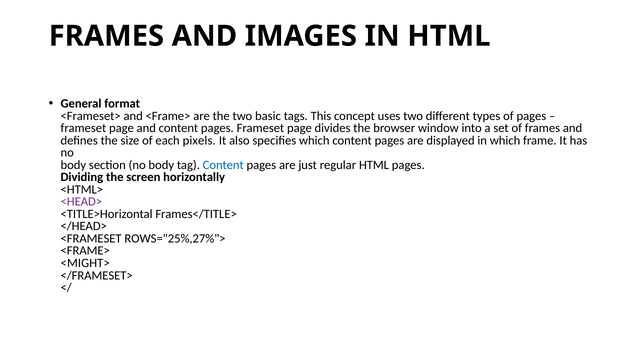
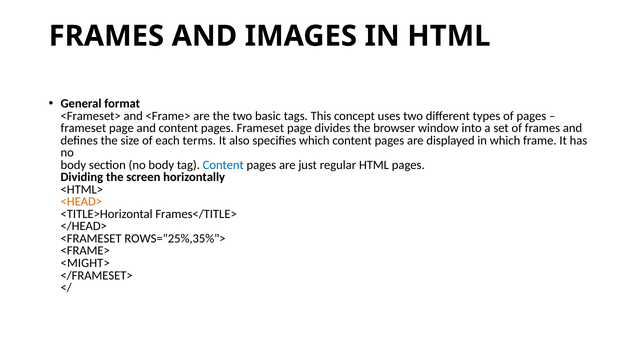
pixels: pixels -> terms (199, 140)
<HEAD> colour: purple -> orange (81, 202)
ROWS="25%,27%">: ROWS="25%,27%"> -> ROWS="25%,35%"> (175, 238)
